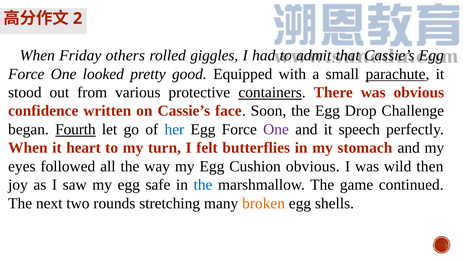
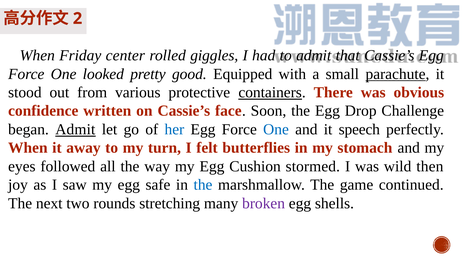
others: others -> center (125, 56)
began Fourth: Fourth -> Admit (75, 130)
One colour: purple -> blue (276, 130)
heart: heart -> away (83, 148)
Cushion obvious: obvious -> stormed (313, 167)
broken colour: orange -> purple (264, 204)
